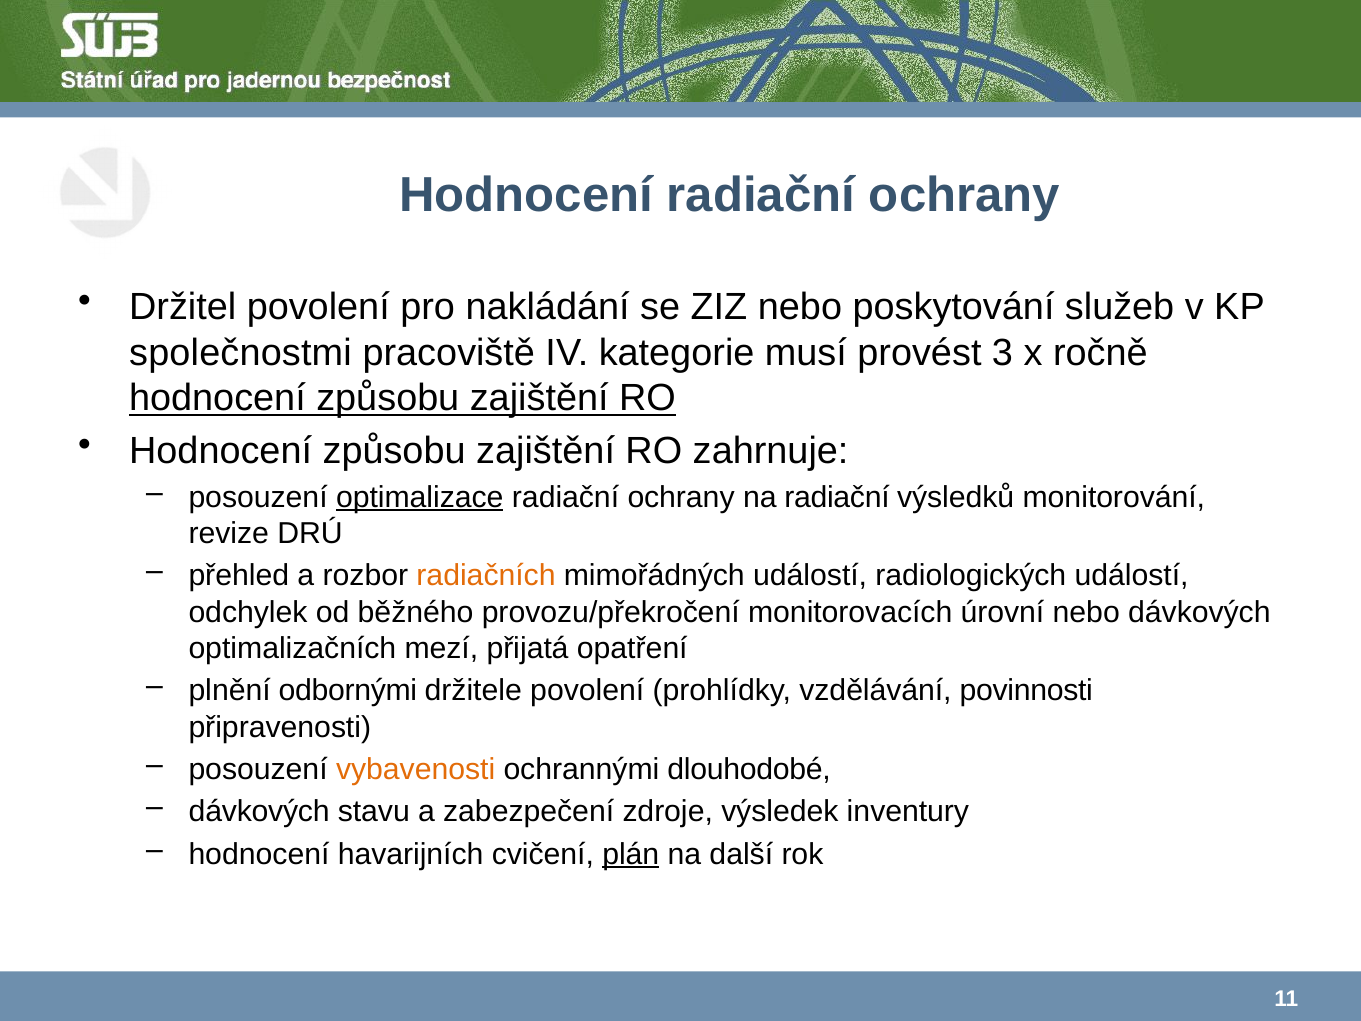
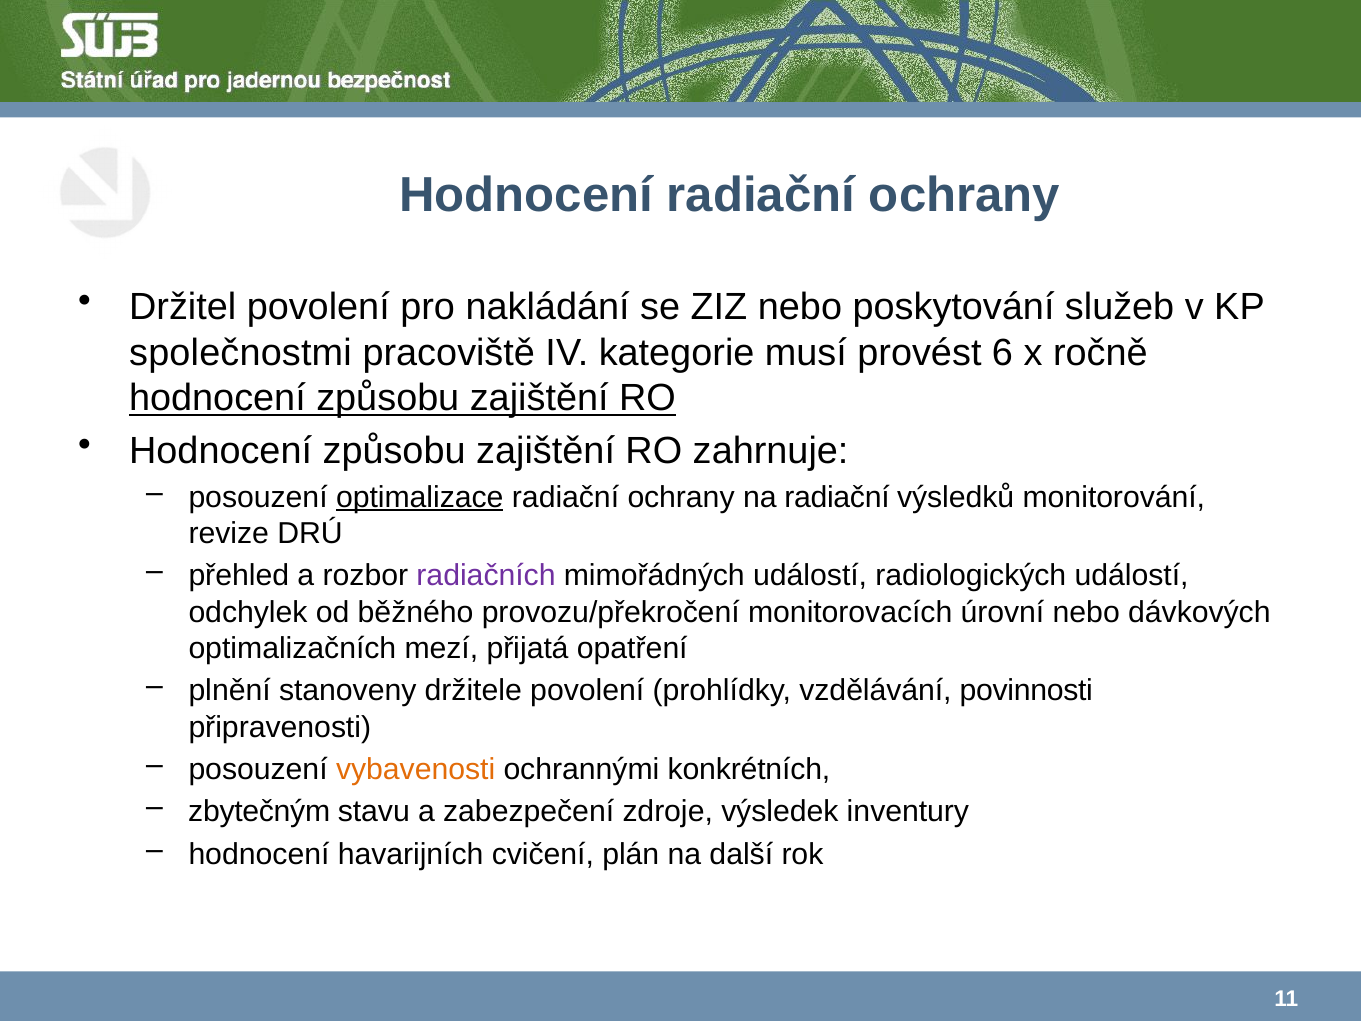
3: 3 -> 6 (1002, 353)
radiačních colour: orange -> purple (486, 576)
odbornými: odbornými -> stanoveny (348, 691)
dlouhodobé: dlouhodobé -> konkrétních (749, 769)
dávkových: dávkových -> zbytečným (259, 812)
plán underline: present -> none (631, 854)
